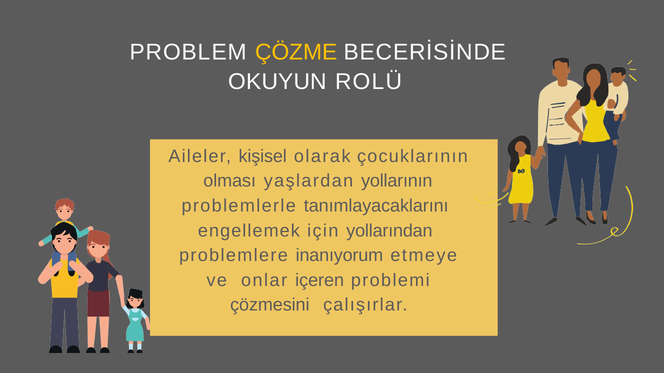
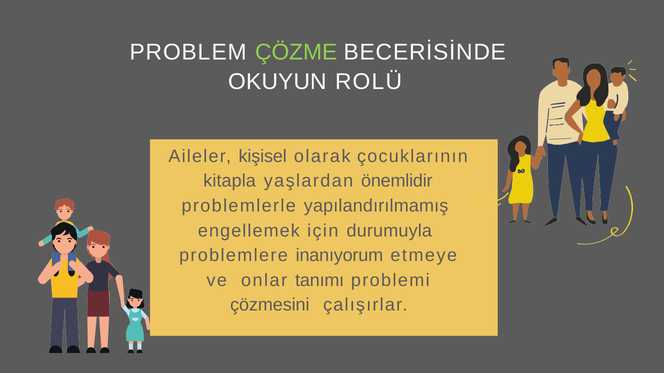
ÇÖZME colour: yellow -> light green (296, 52)
olması: olması -> kitapla (230, 181)
yollarının: yollarının -> önemlidir (397, 181)
tanımlayacaklarını: tanımlayacaklarını -> yapılandırılmamış (376, 206)
yollarından: yollarından -> durumuyla (389, 231)
içeren: içeren -> tanımı (320, 281)
